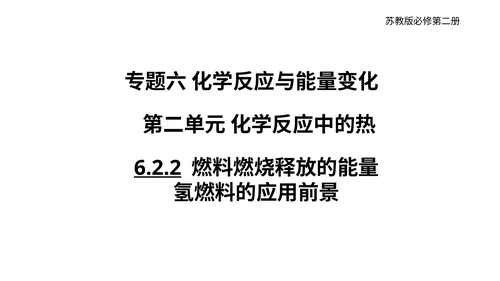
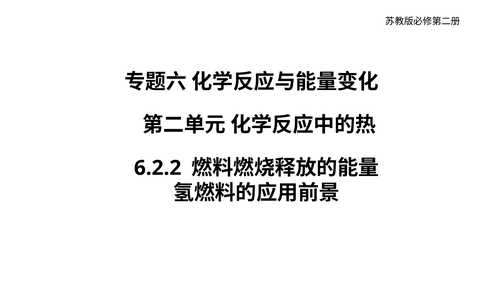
6.2.2 underline: present -> none (158, 168)
